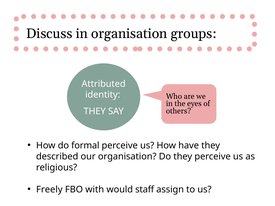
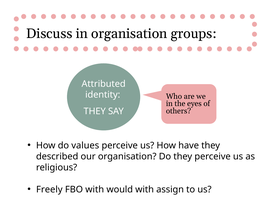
formal: formal -> values (85, 146)
would staff: staff -> with (145, 190)
